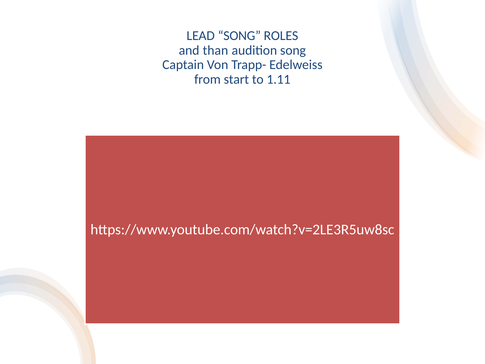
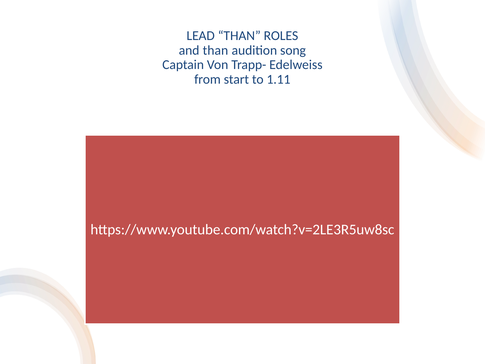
LEAD SONG: SONG -> THAN (239, 36)
